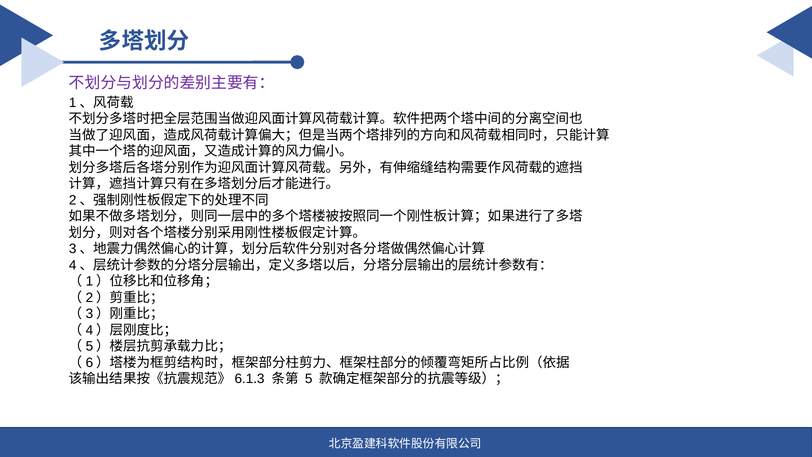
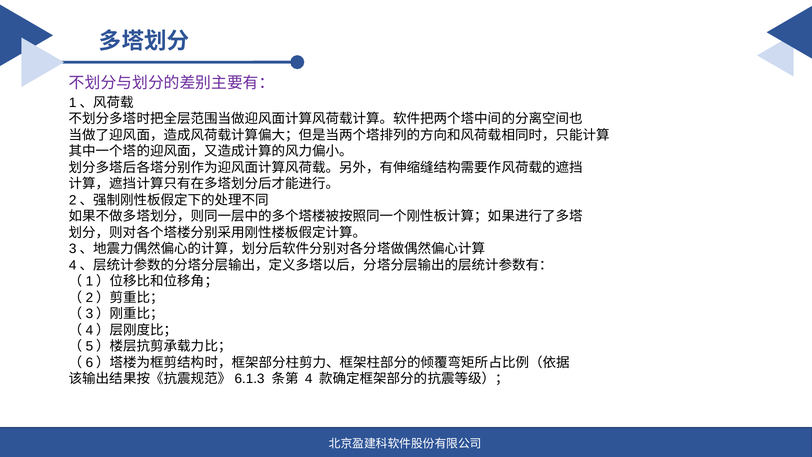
5: 5 -> 4 (309, 379)
